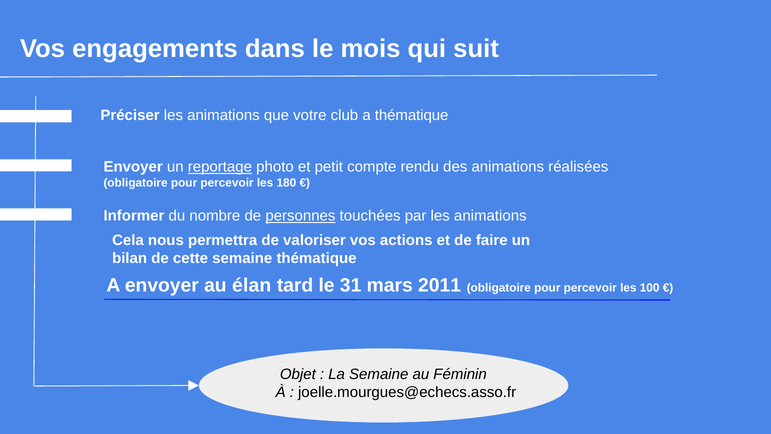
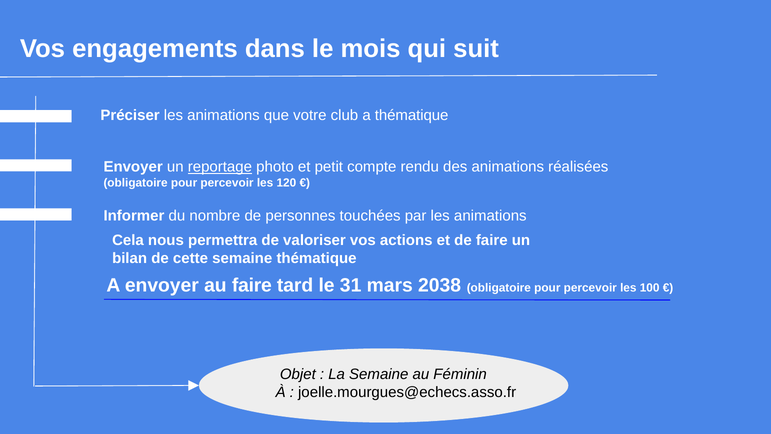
180: 180 -> 120 (286, 183)
personnes underline: present -> none (300, 216)
au élan: élan -> faire (252, 285)
2011: 2011 -> 2038 (440, 285)
